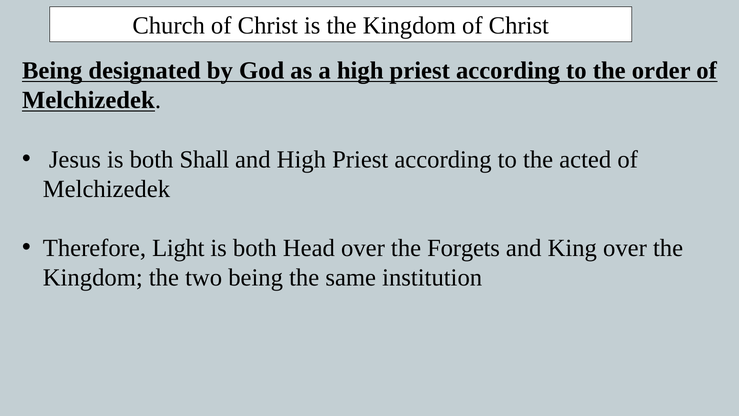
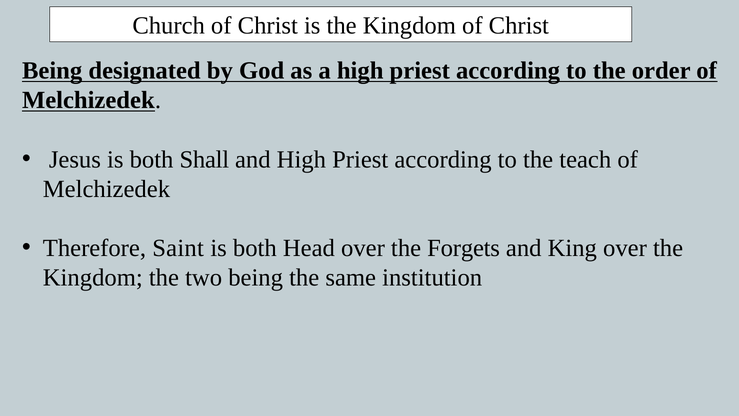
acted: acted -> teach (585, 159)
Light: Light -> Saint (178, 248)
